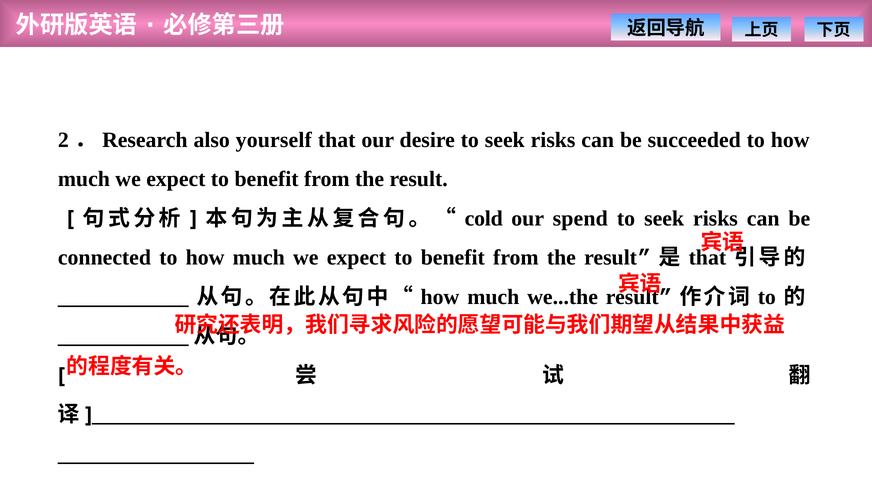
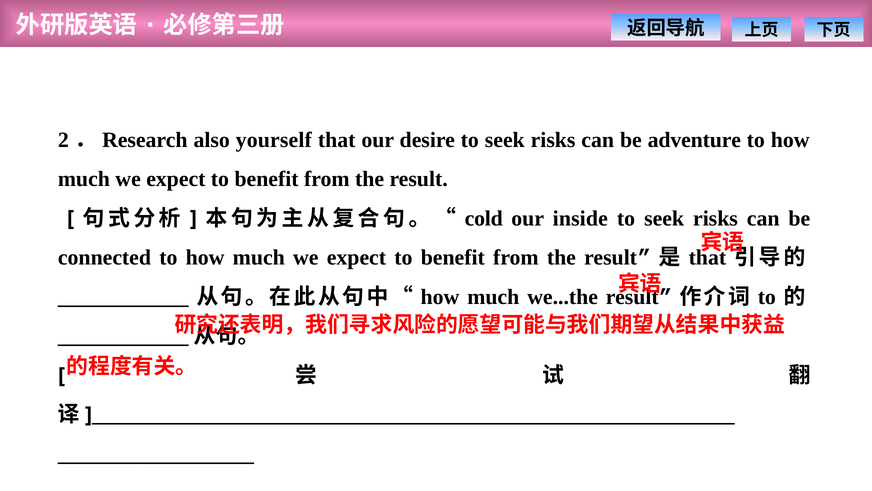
succeeded: succeeded -> adventure (694, 140)
spend: spend -> inside (580, 218)
